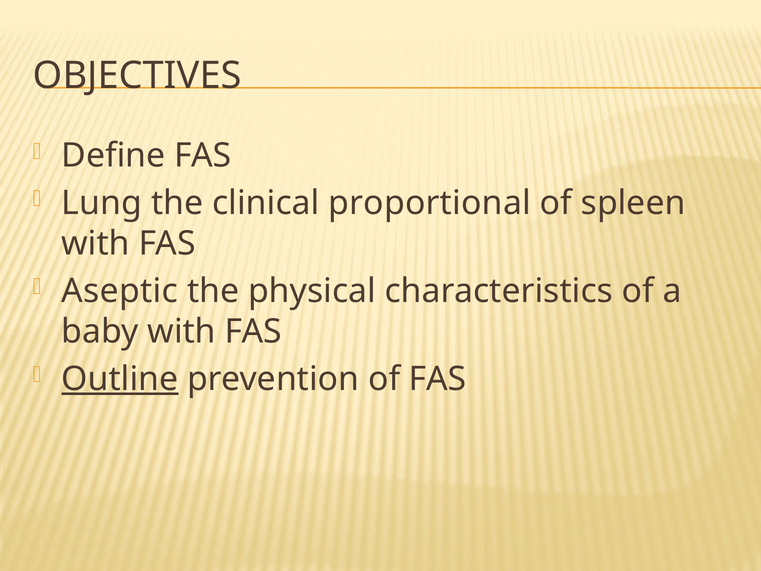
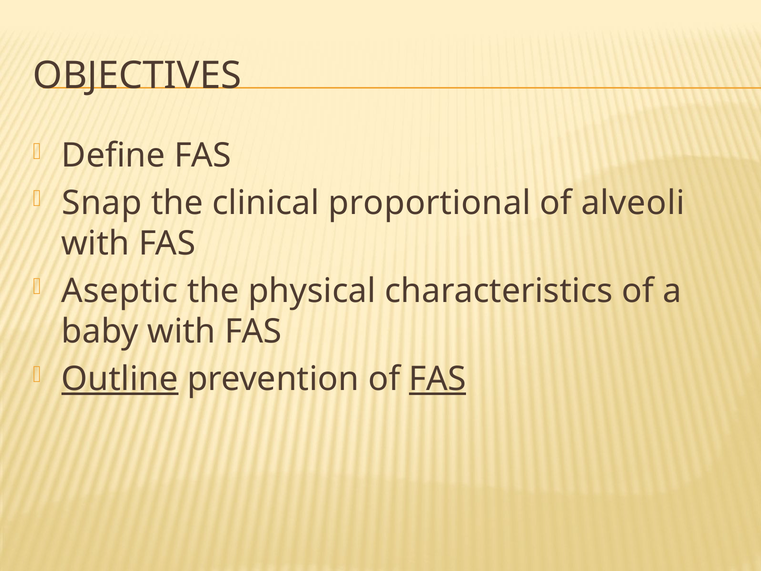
Lung: Lung -> Snap (102, 203)
spleen: spleen -> alveoli (633, 203)
FAS underline: none -> present (438, 379)
